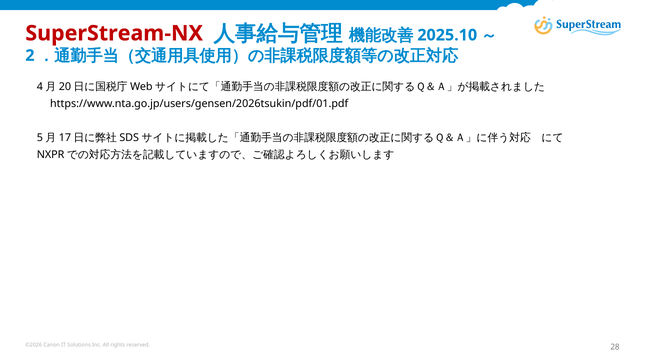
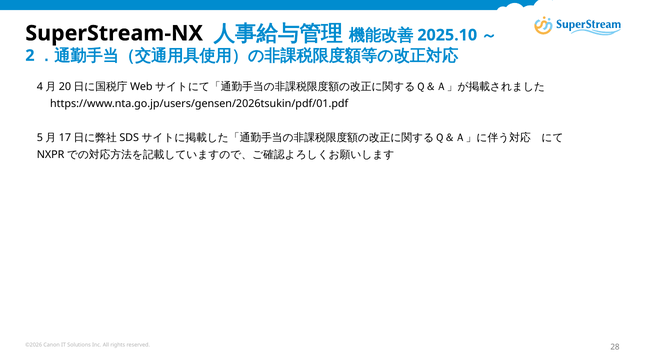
SuperStream-NX colour: red -> black (114, 33)
